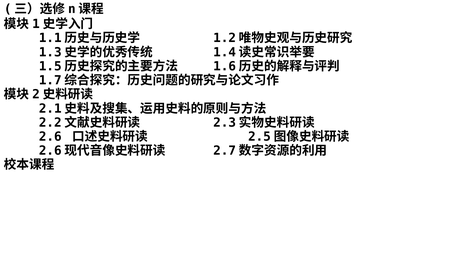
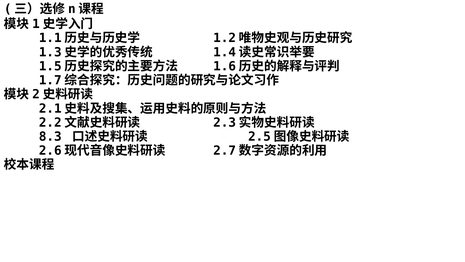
2.6: 2.6 -> 8.3 (50, 136)
